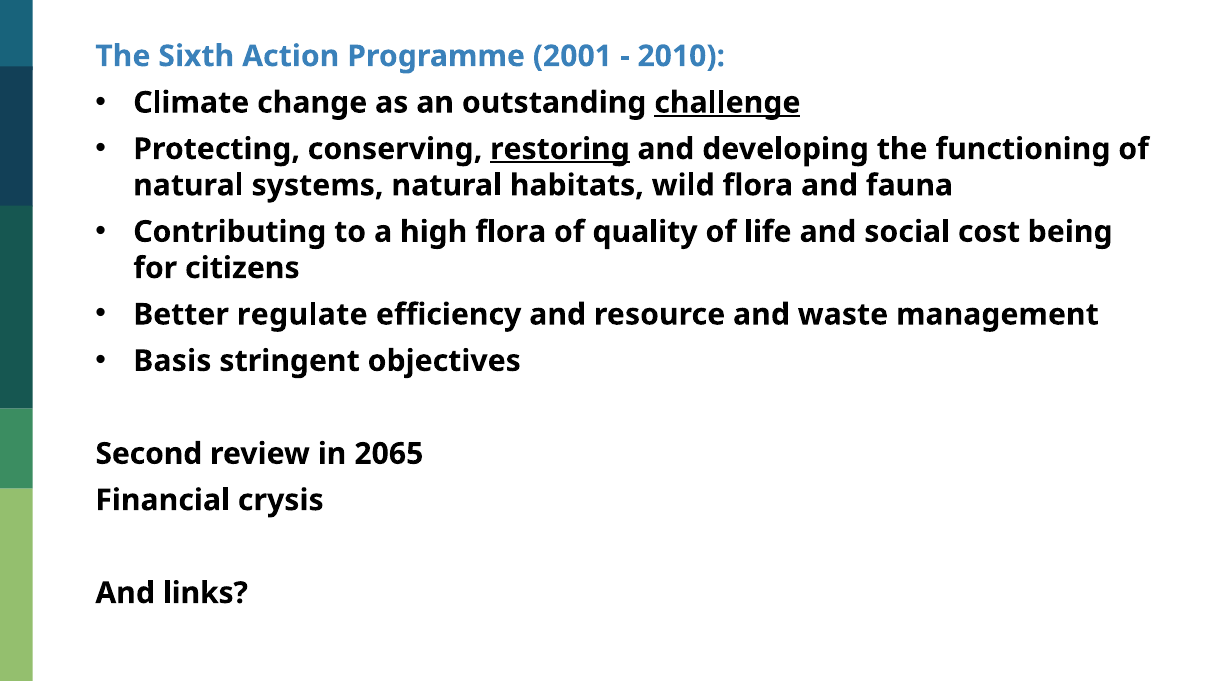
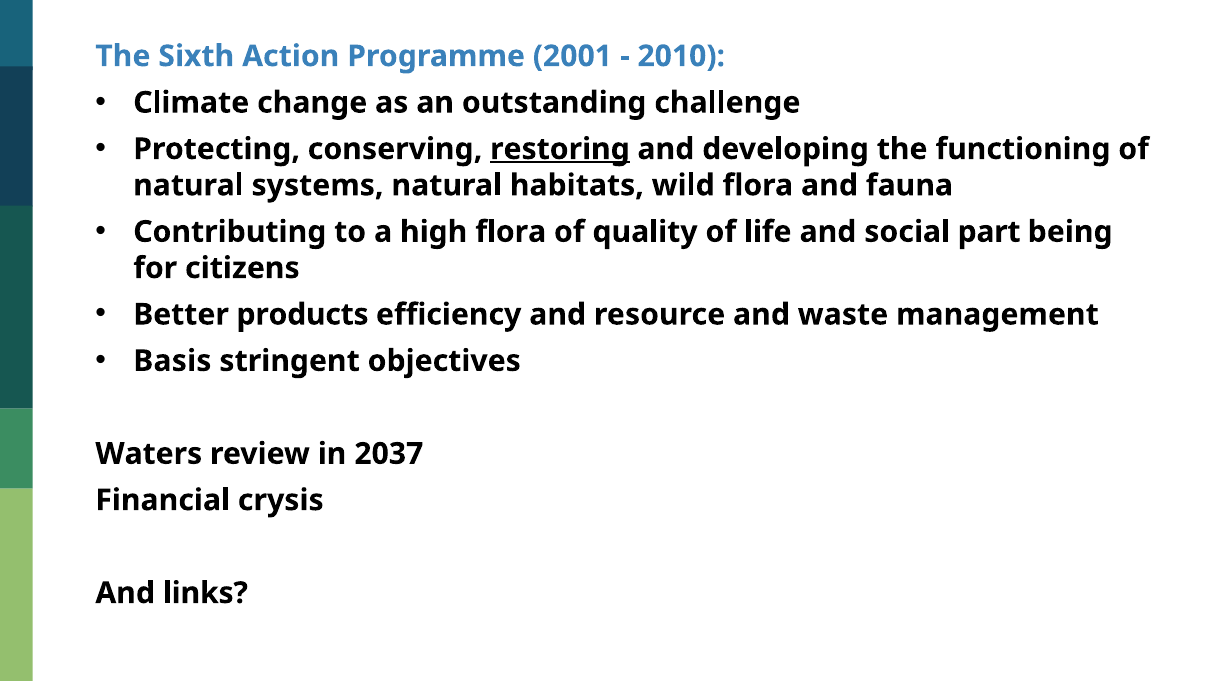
challenge underline: present -> none (727, 103)
cost: cost -> part (989, 232)
regulate: regulate -> products (303, 314)
Second: Second -> Waters (149, 454)
2065: 2065 -> 2037 (389, 454)
